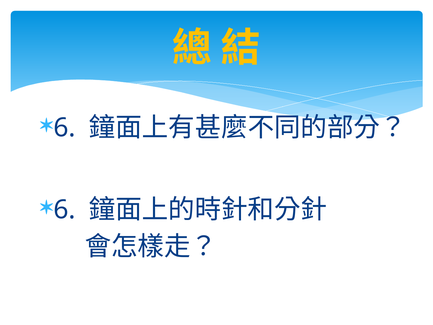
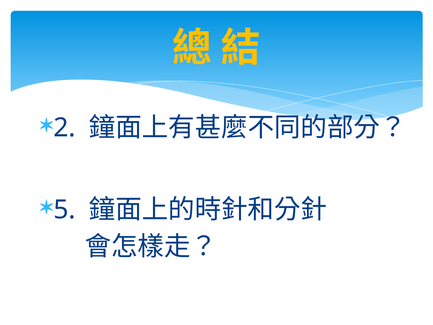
6: 6 -> 2 (65, 128)
6: 6 -> 5 (65, 210)
